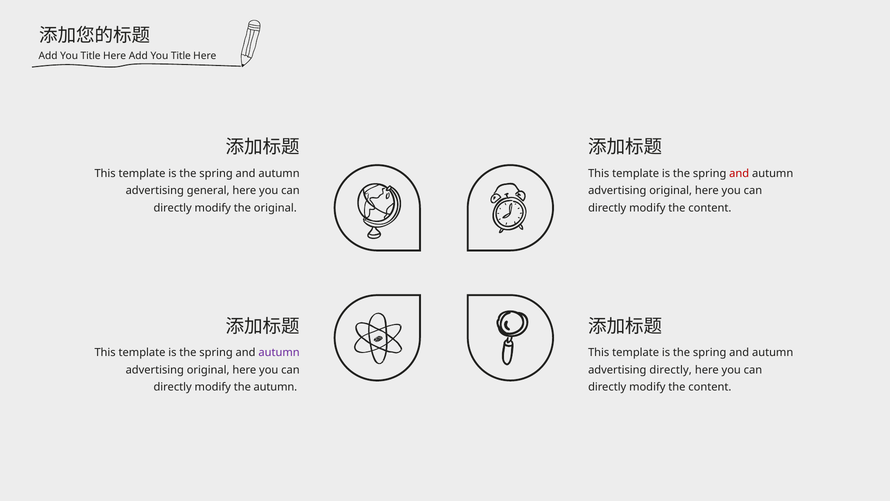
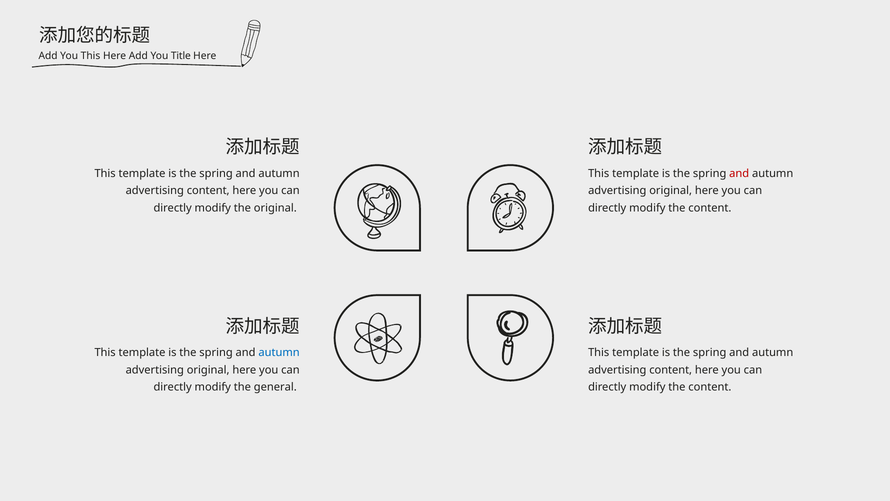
Title: Title -> This (90, 56)
general: general -> content (208, 191)
autumn colour: purple -> blue (279, 352)
directly: directly -> content (671, 370)
the autumn: autumn -> general (275, 387)
